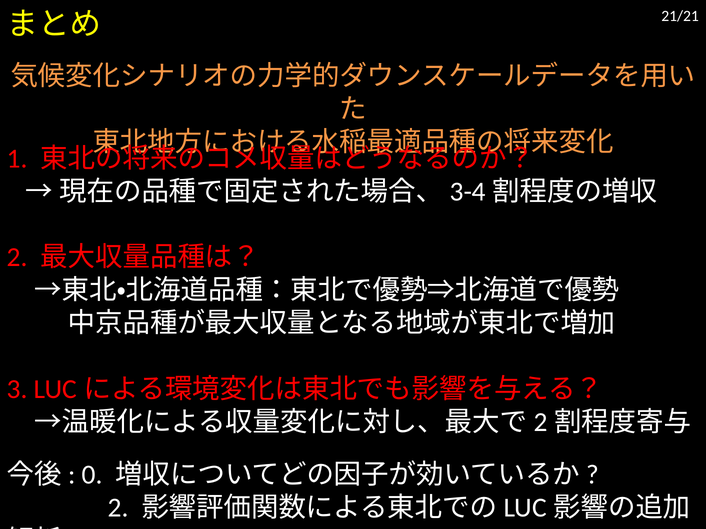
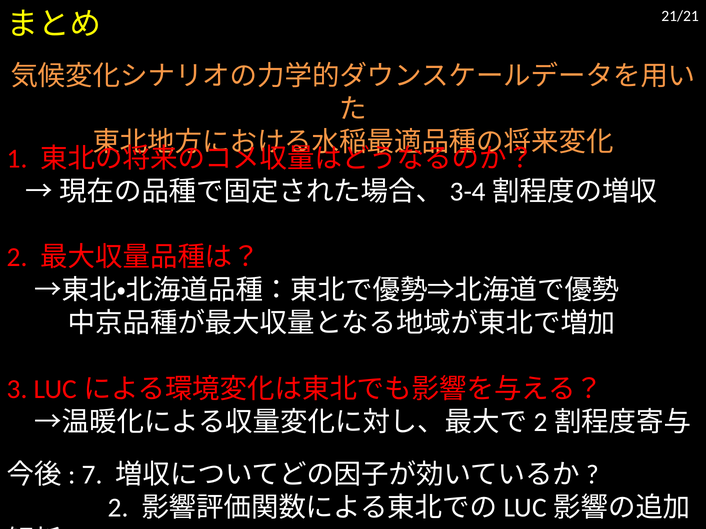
0: 0 -> 7 (92, 475)
